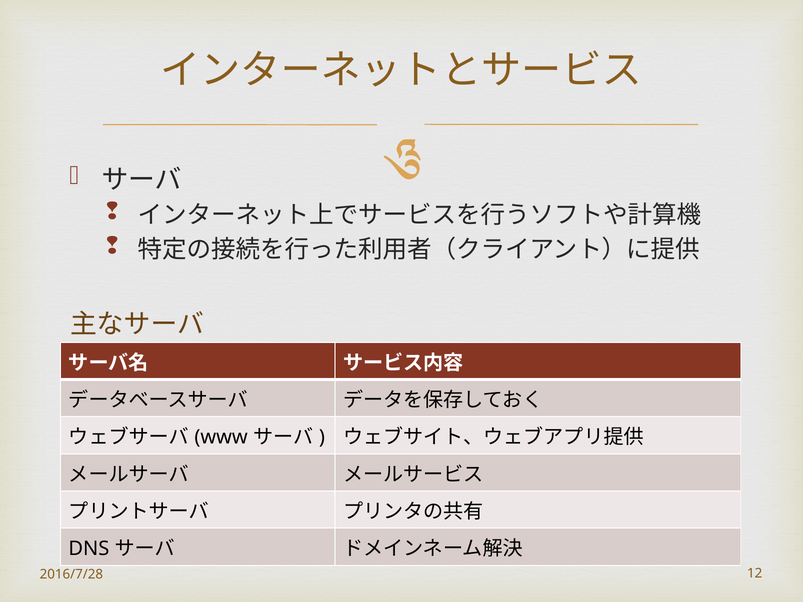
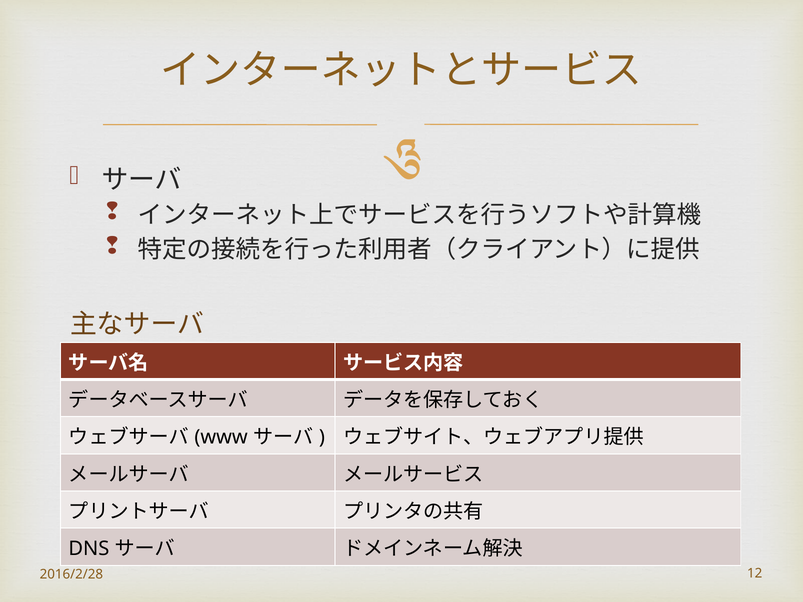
2016/7/28: 2016/7/28 -> 2016/2/28 (71, 575)
